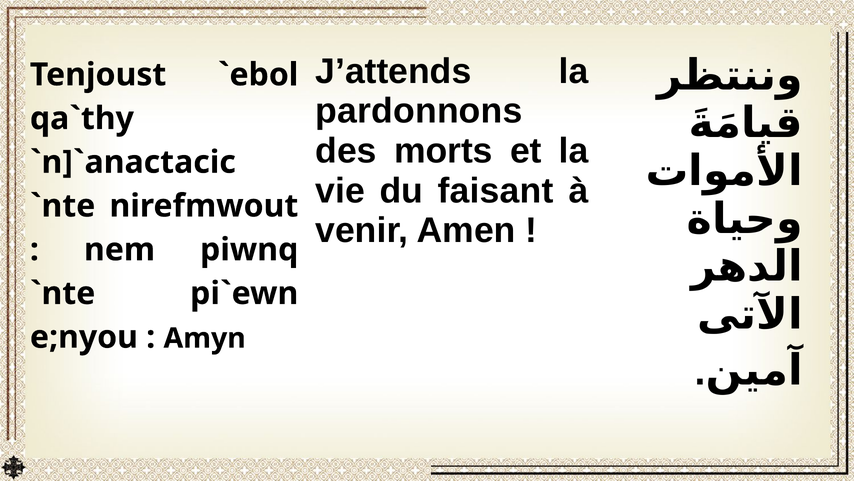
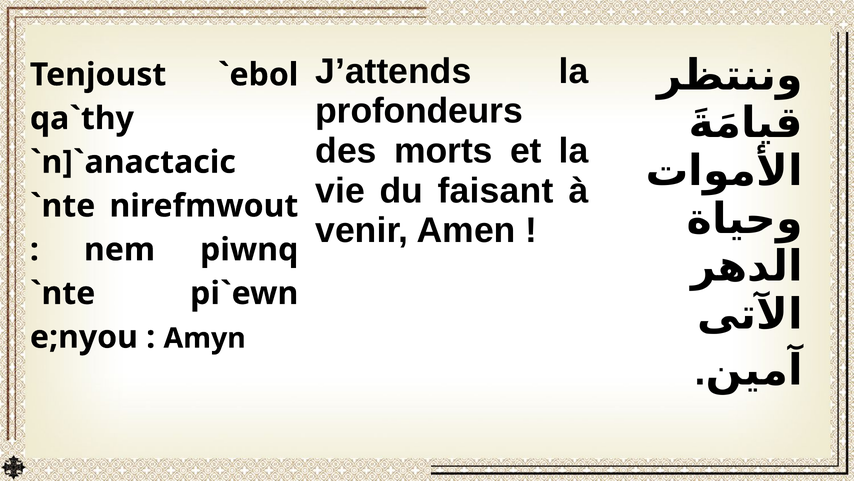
pardonnons: pardonnons -> profondeurs (419, 111)
